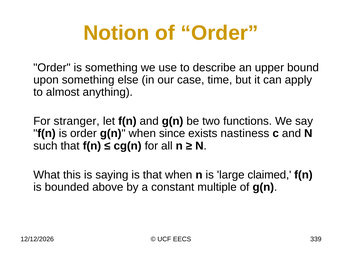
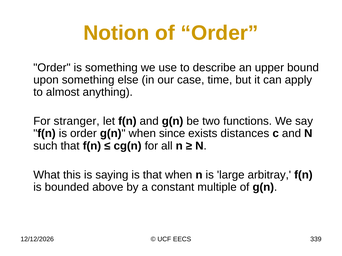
nastiness: nastiness -> distances (245, 134)
claimed: claimed -> arbitray (269, 175)
